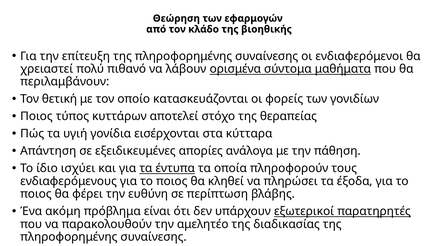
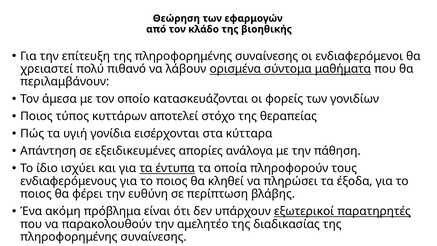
θετική: θετική -> άμεσα (59, 99)
